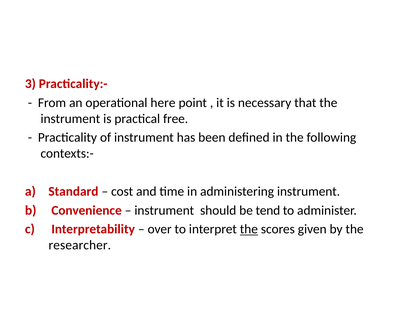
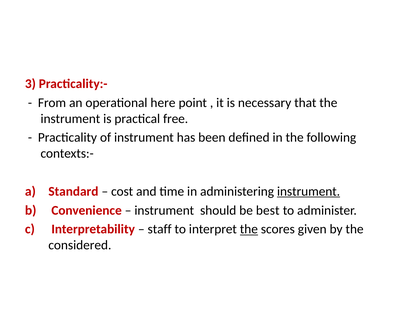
instrument underline: none -> present (309, 191)
tend: tend -> best (268, 210)
over: over -> staff (160, 229)
researcher: researcher -> considered (80, 245)
